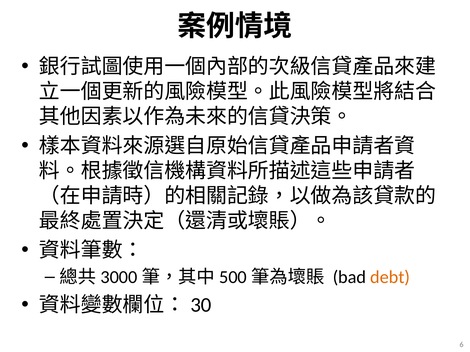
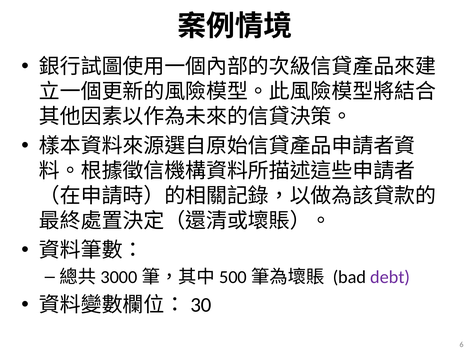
debt colour: orange -> purple (390, 278)
